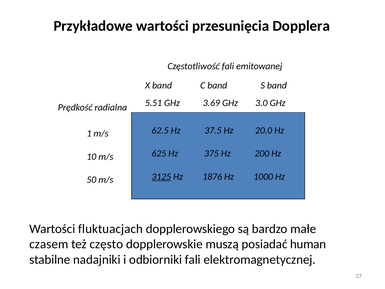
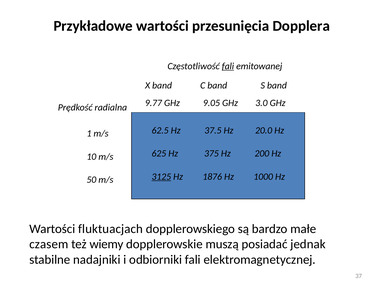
fali underline: none -> present (228, 66)
5.51: 5.51 -> 9.77 (153, 103)
3.69: 3.69 -> 9.05 (211, 103)
często: często -> wiemy (107, 244)
human: human -> jednak (308, 244)
